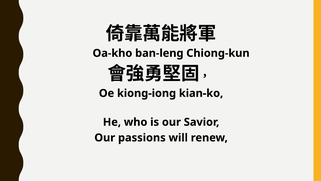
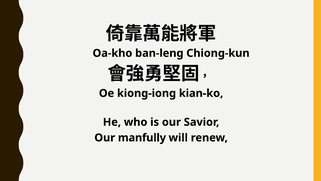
passions: passions -> manfully (142, 137)
